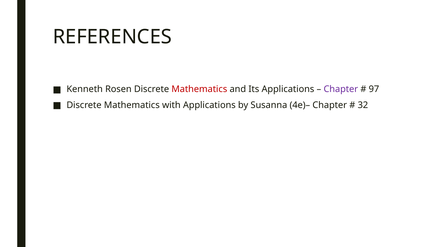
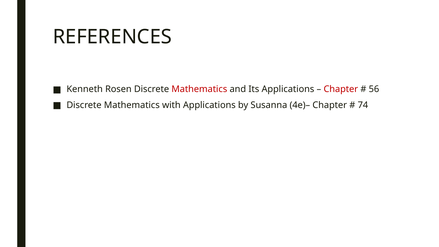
Chapter colour: purple -> red (341, 89)
97: 97 -> 56 (374, 89)
32: 32 -> 74 (363, 105)
